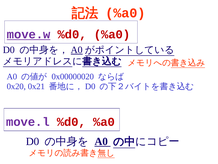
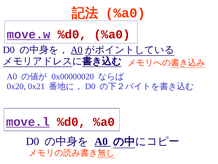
move.l underline: none -> present (28, 122)
